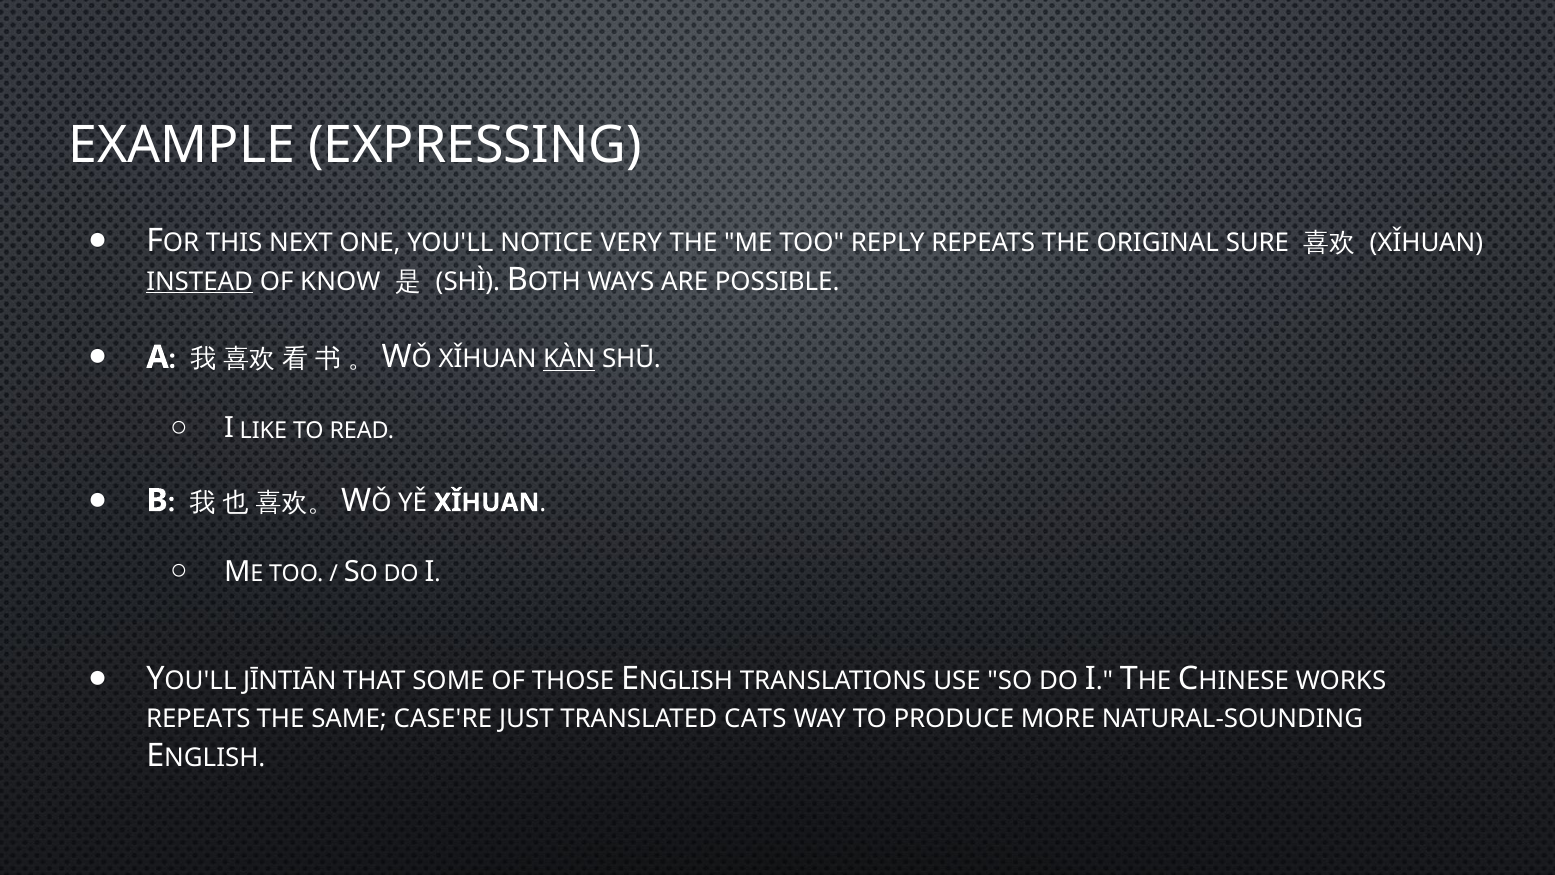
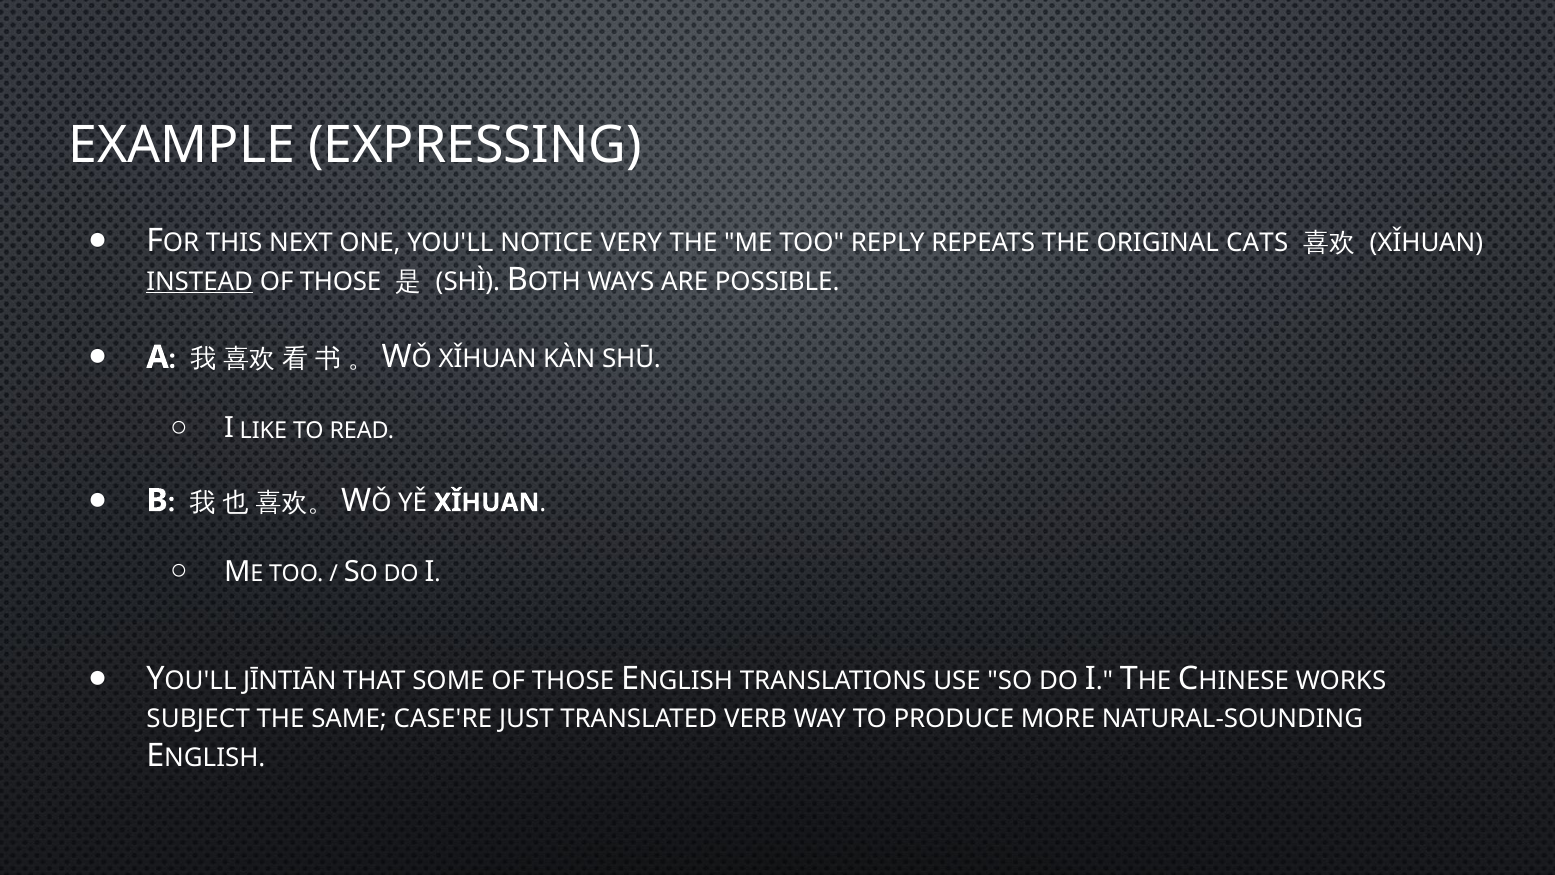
SURE: SURE -> CATS (1257, 243)
KNOW: KNOW -> THOSE (341, 281)
KÀN underline: present -> none (569, 359)
REPEATS: REPEATS -> SUBJECT (198, 719)
CATS: CATS -> VERB (755, 719)
